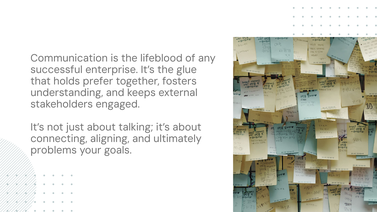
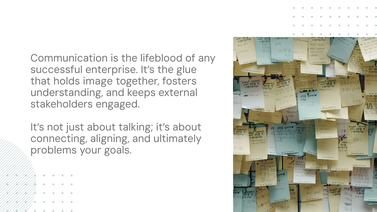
prefer: prefer -> image (98, 81)
